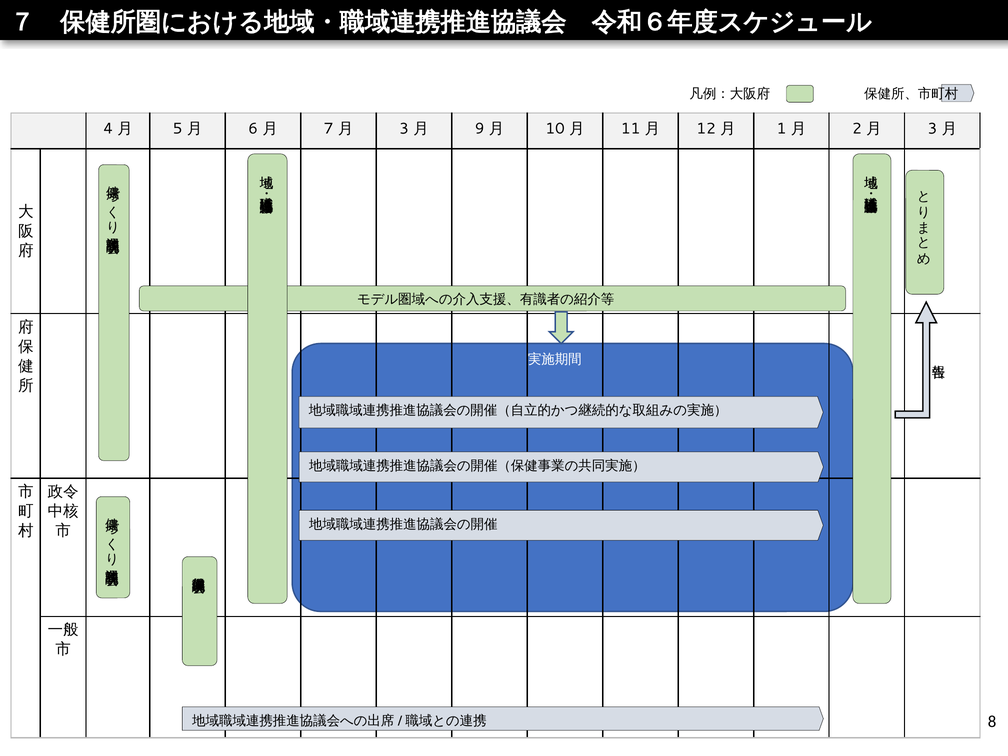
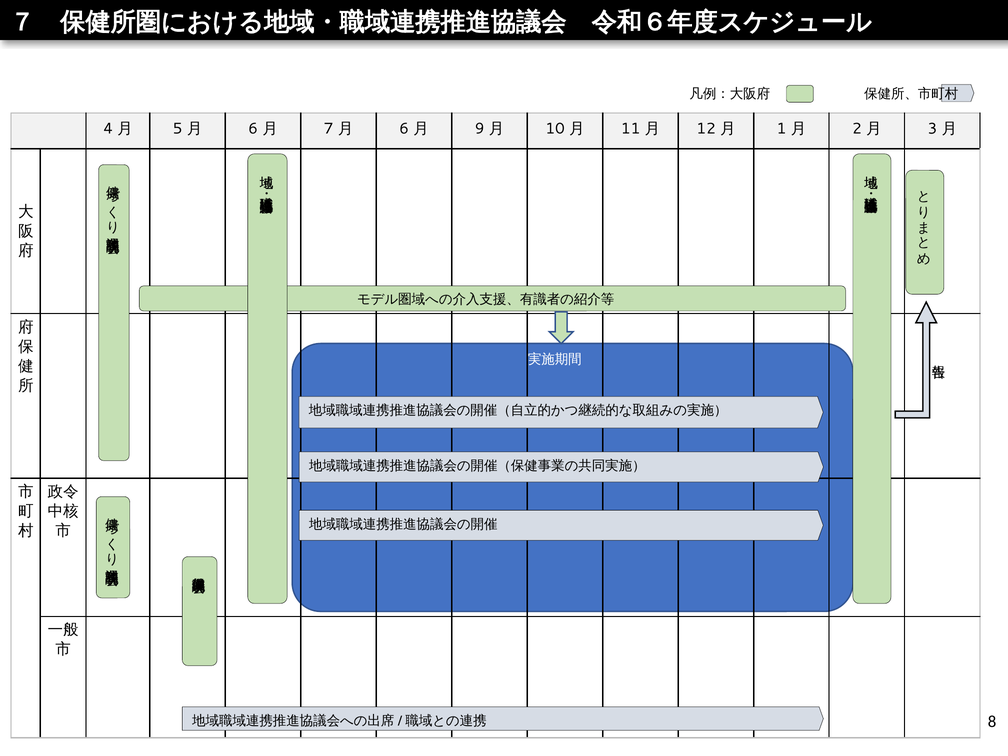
3: 3 -> 6 (404, 129)
